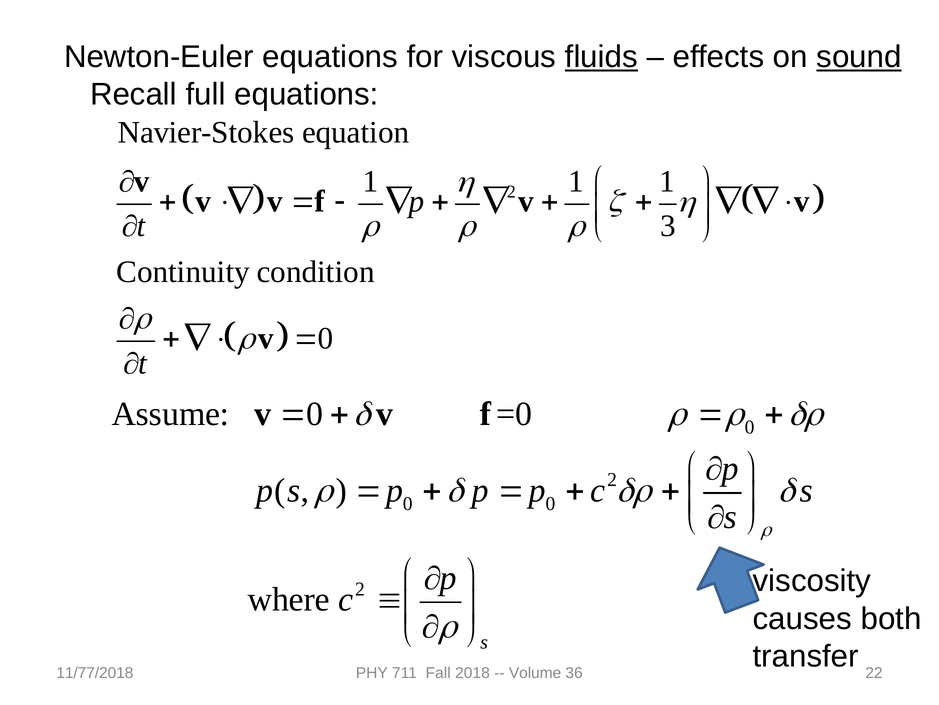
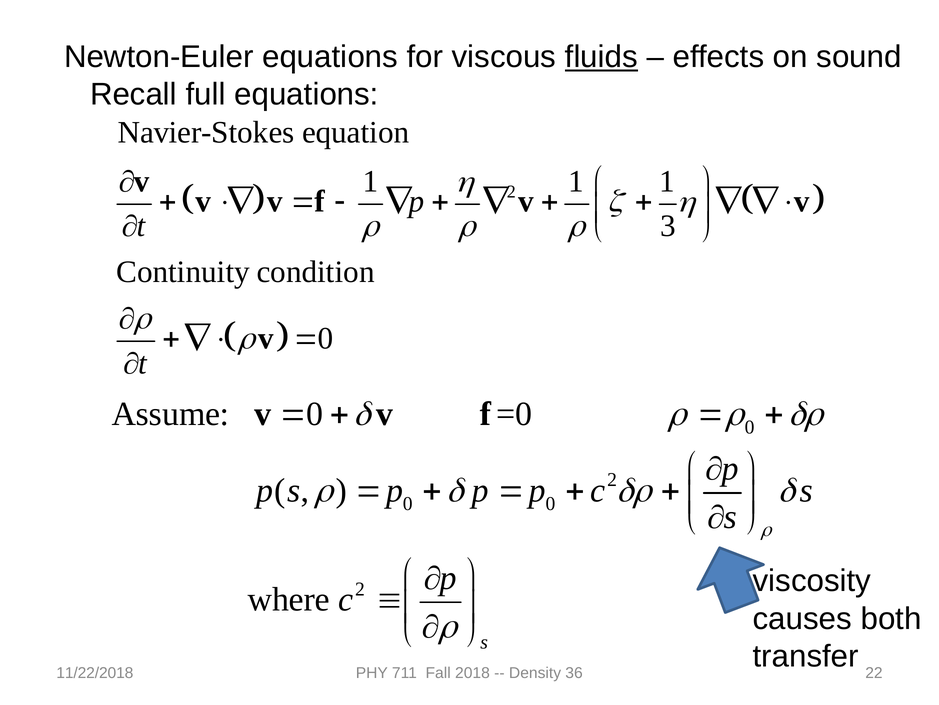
sound underline: present -> none (859, 57)
11/77/2018: 11/77/2018 -> 11/22/2018 (95, 673)
Volume: Volume -> Density (535, 673)
